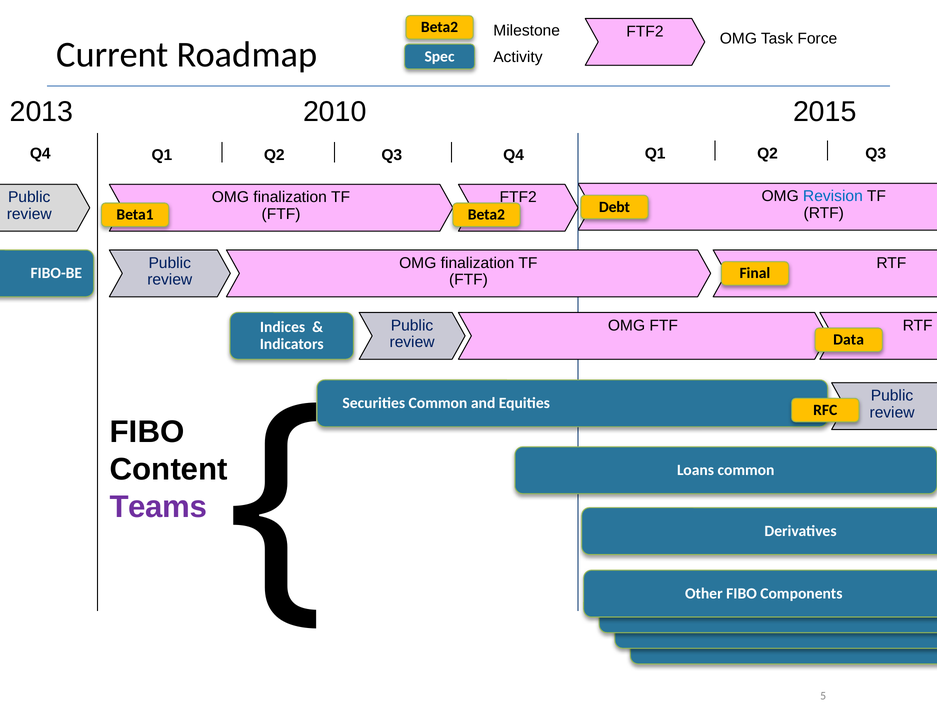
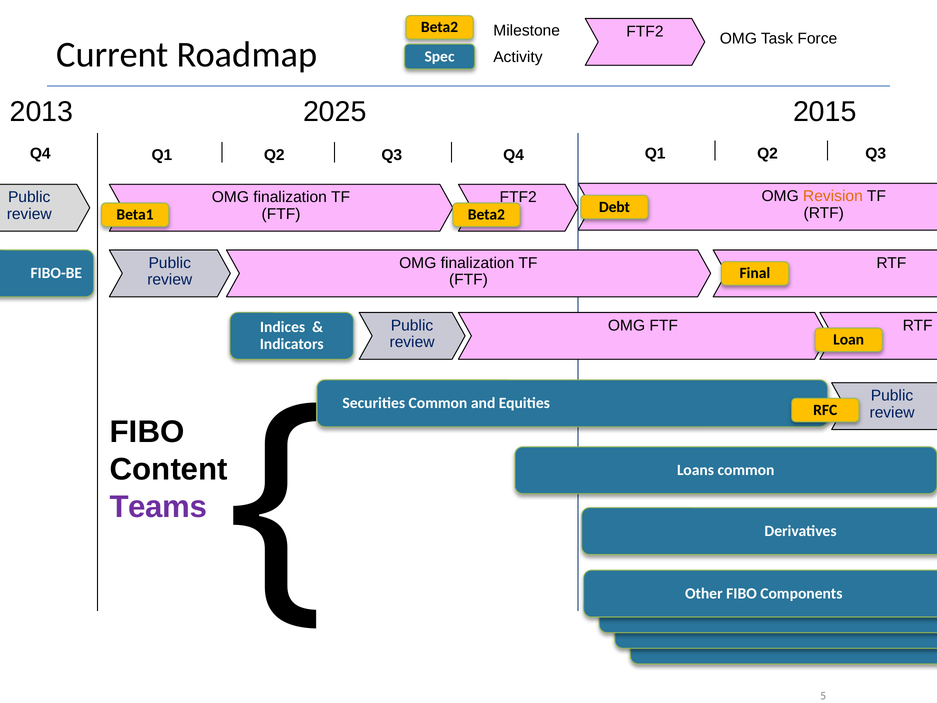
2010: 2010 -> 2025 (335, 112)
Revision colour: blue -> orange (833, 196)
Data: Data -> Loan (849, 340)
